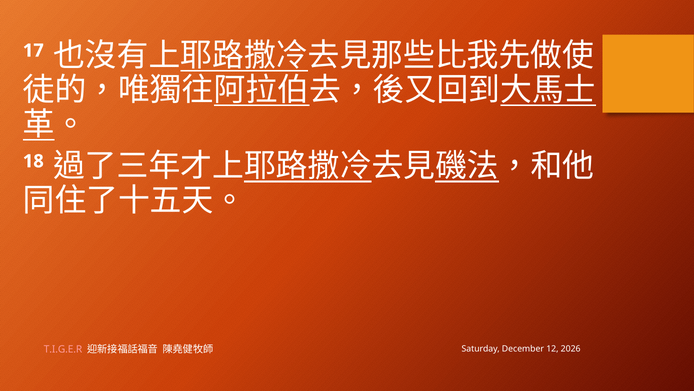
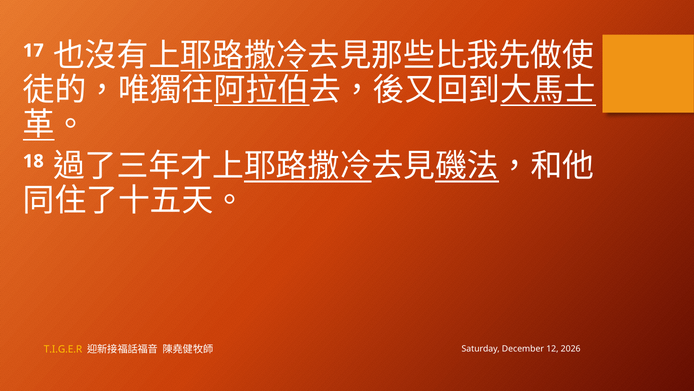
T.I.G.E.R colour: pink -> yellow (63, 349)
